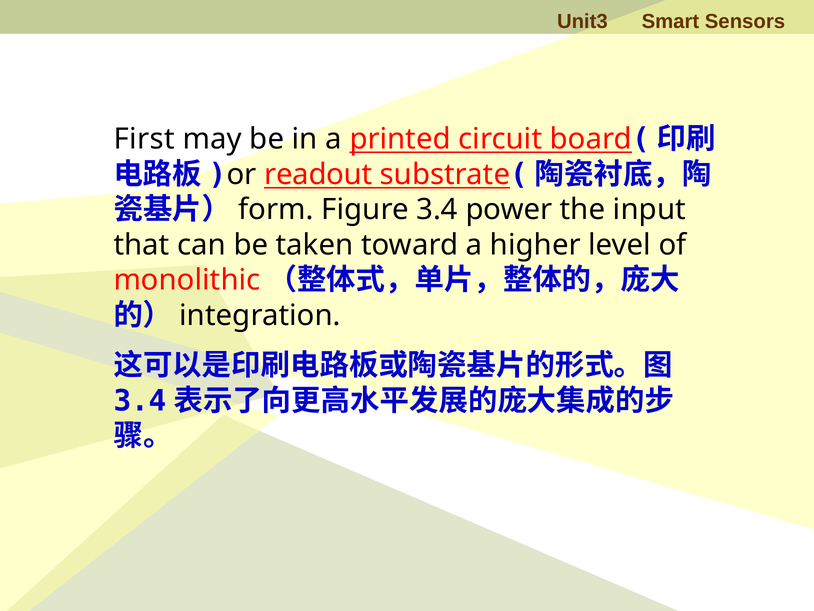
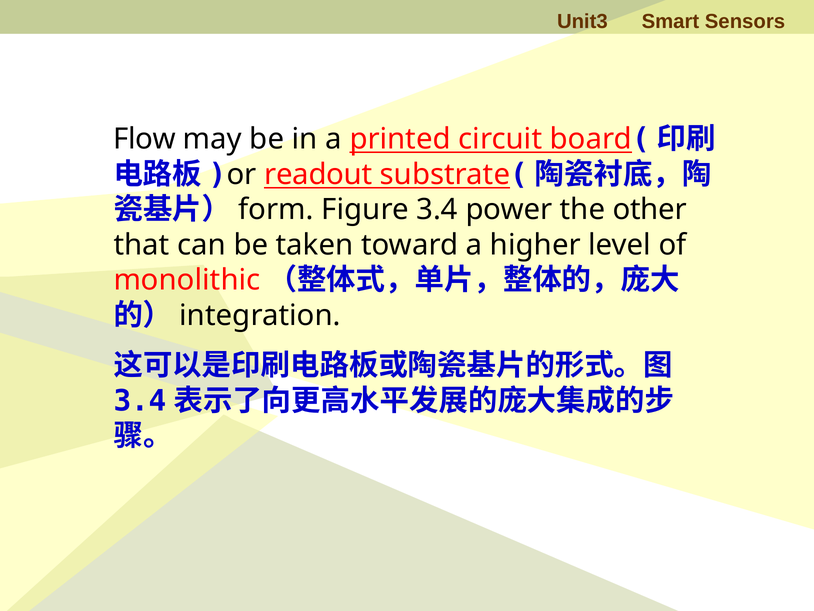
First: First -> Flow (145, 139)
input: input -> other (650, 210)
